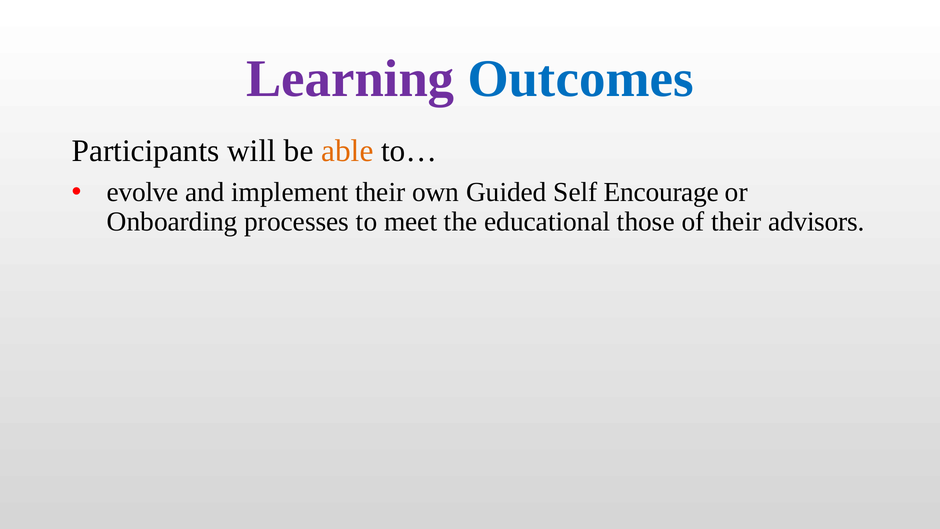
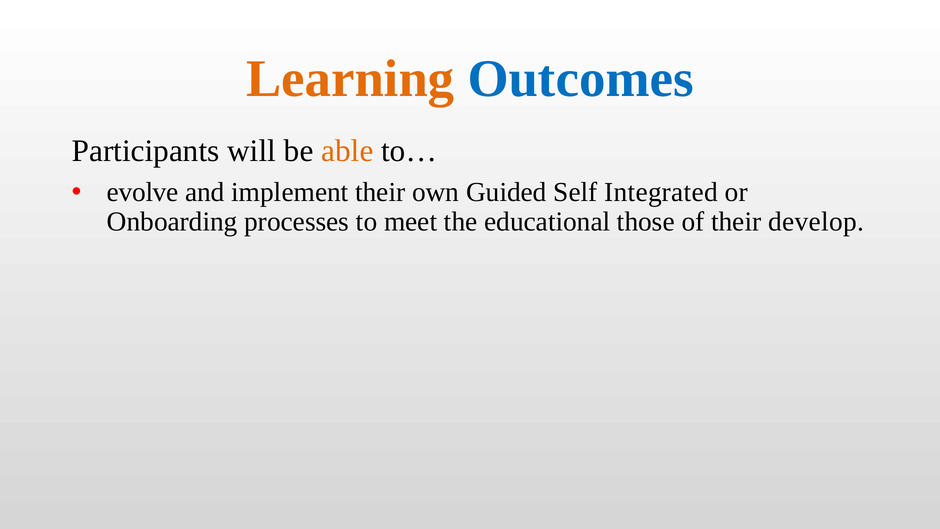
Learning colour: purple -> orange (350, 79)
Encourage: Encourage -> Integrated (661, 192)
advisors: advisors -> develop (816, 222)
